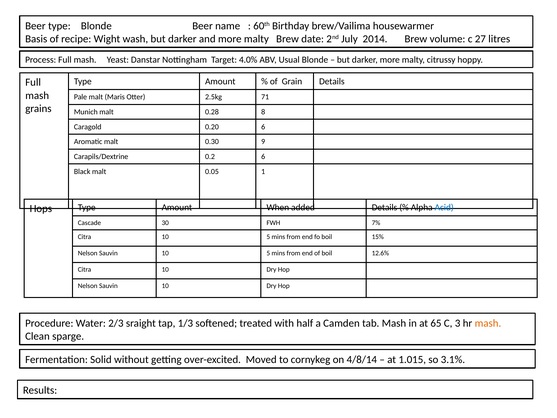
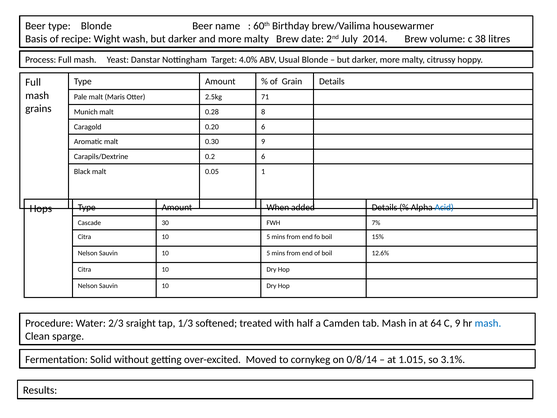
27: 27 -> 38 (480, 39)
65: 65 -> 64 (436, 323)
C 3: 3 -> 9 (458, 323)
mash colour: orange -> blue (488, 323)
4/8/14: 4/8/14 -> 0/8/14 (362, 359)
